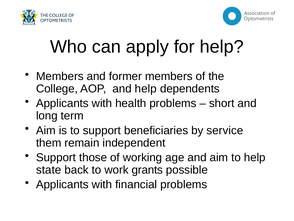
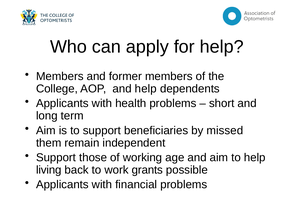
service: service -> missed (225, 130)
state: state -> living (49, 170)
